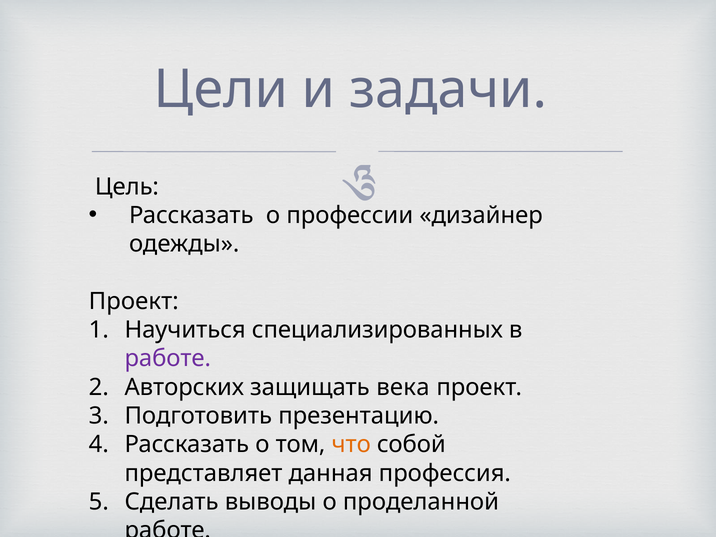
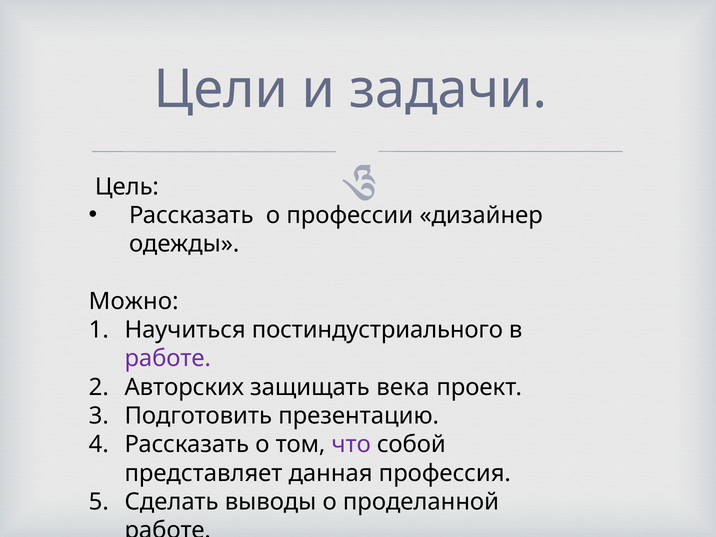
Проект: Проект -> Можно (134, 301)
специализированных: специализированных -> постиндустриального (377, 330)
что colour: orange -> purple (351, 445)
